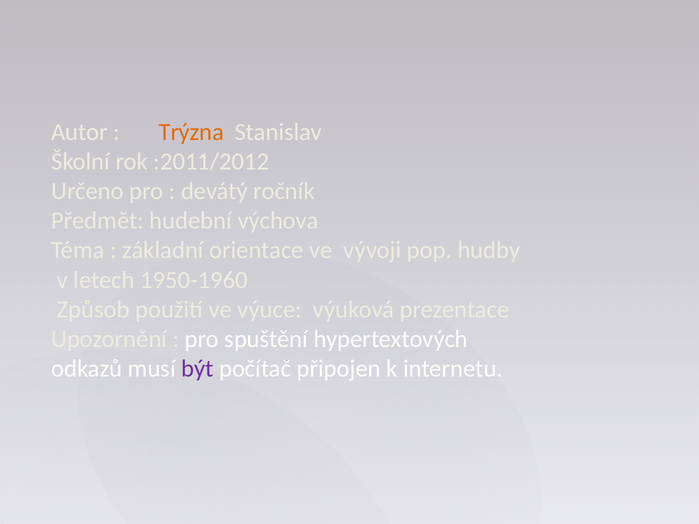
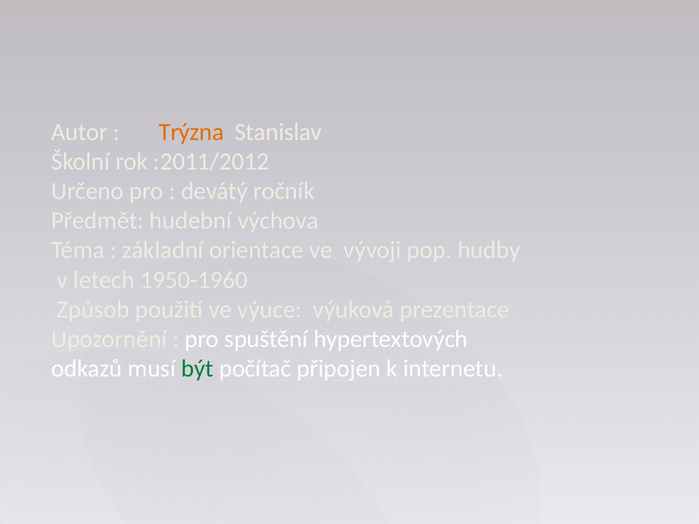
být colour: purple -> green (197, 369)
